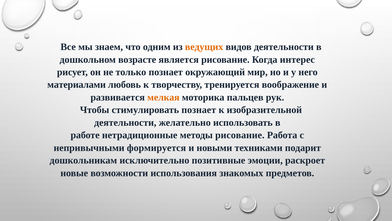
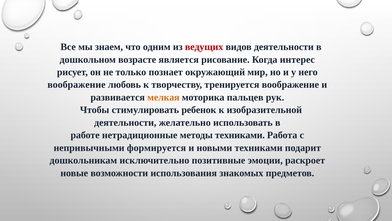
ведущих colour: orange -> red (204, 47)
материалами: материалами -> воображение (76, 85)
стимулировать познает: познает -> ребенок (199, 110)
методы рисование: рисование -> техниками (240, 135)
